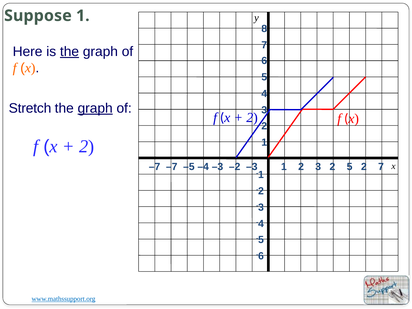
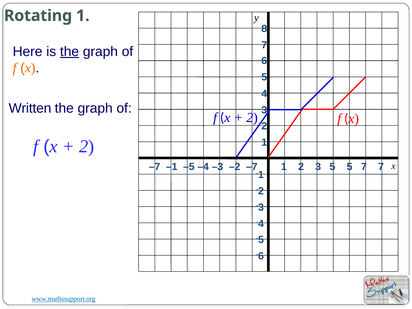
Suppose: Suppose -> Rotating (38, 16)
Stretch: Stretch -> Written (30, 108)
graph underline: present -> none (95, 108)
3 2: 2 -> 5 (332, 167)
5 2: 2 -> 7 (364, 167)
–7 –7: –7 -> –1 (172, 167)
–2 –3: –3 -> –7 (252, 167)
